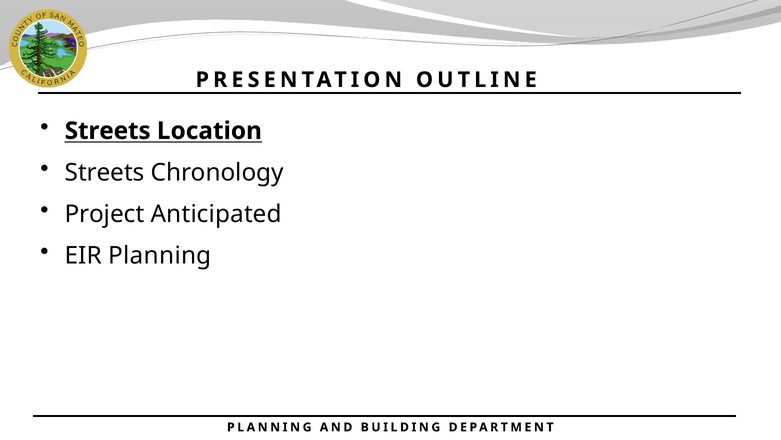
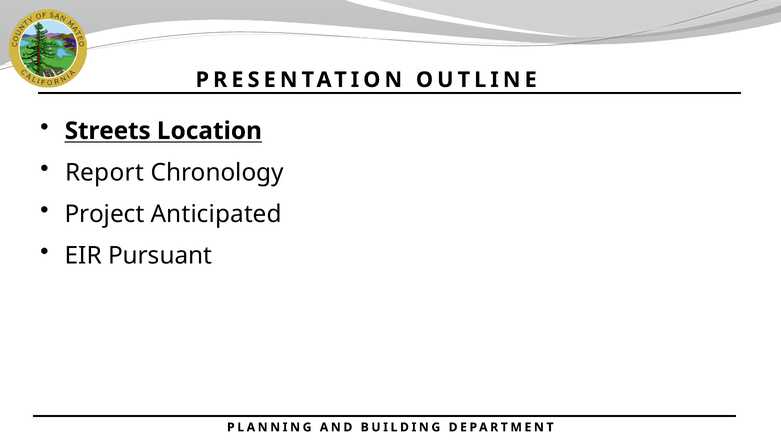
Streets: Streets -> Report (104, 172)
EIR Planning: Planning -> Pursuant (160, 255)
